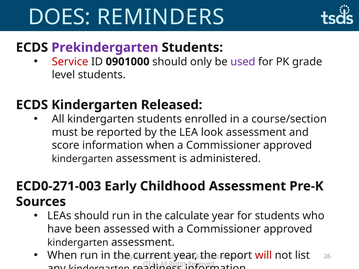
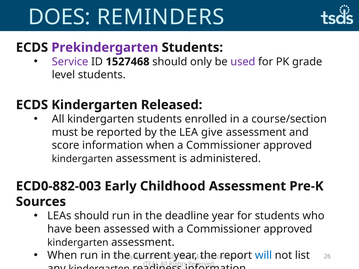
Service colour: red -> purple (70, 62)
0901000: 0901000 -> 1527468 (128, 62)
look: look -> give (212, 132)
ECD0-271-003: ECD0-271-003 -> ECD0-882-003 (59, 186)
calculate: calculate -> deadline (187, 216)
will colour: red -> blue (263, 256)
